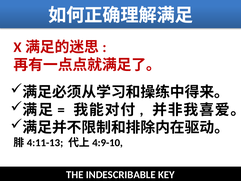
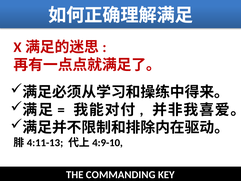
INDESCRIBABLE: INDESCRIBABLE -> COMMANDING (121, 174)
